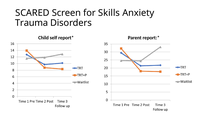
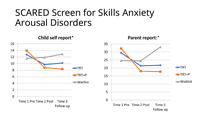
Trauma: Trauma -> Arousal (32, 23)
